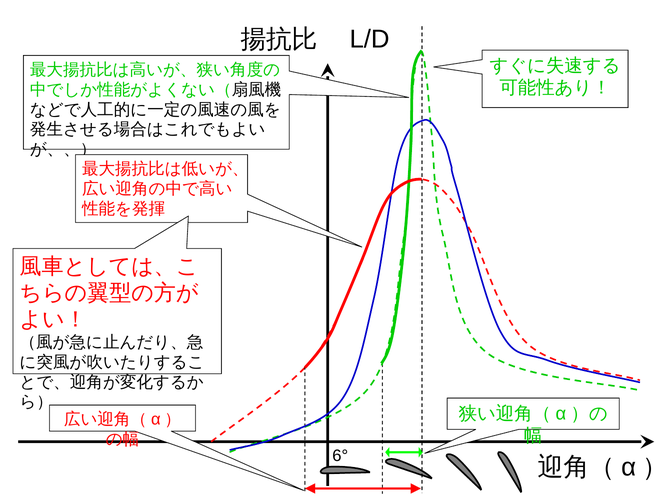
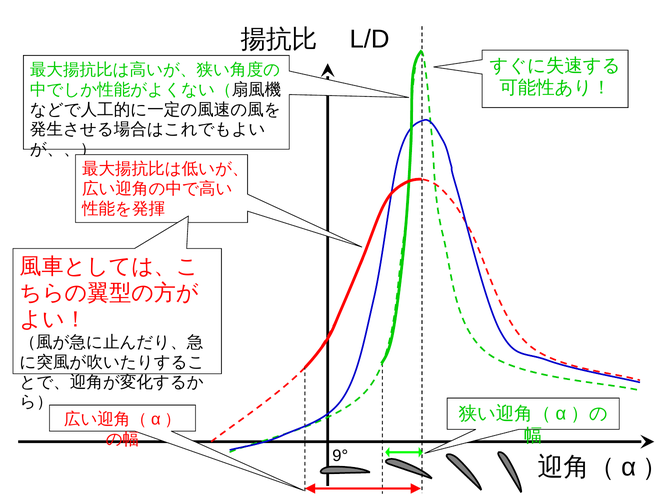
6°: 6° -> 9° (340, 455)
